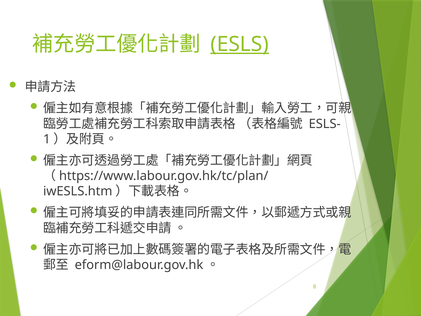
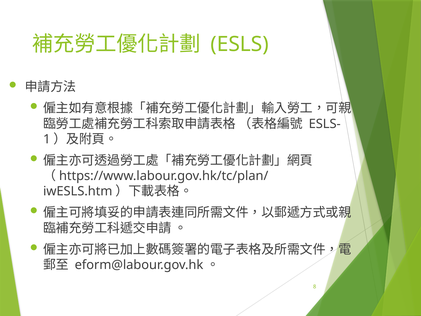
ESLS underline: present -> none (240, 44)
